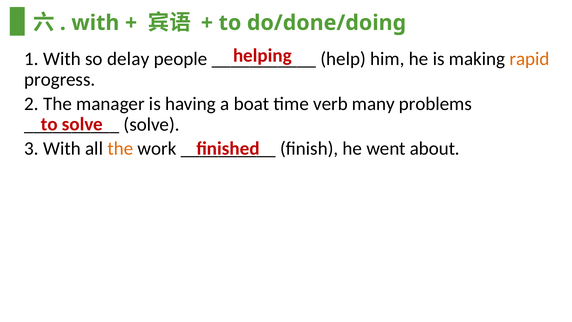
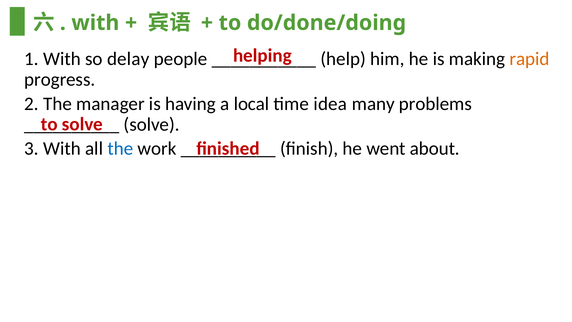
boat: boat -> local (252, 104)
verb: verb -> idea (330, 104)
the colour: orange -> blue (120, 149)
